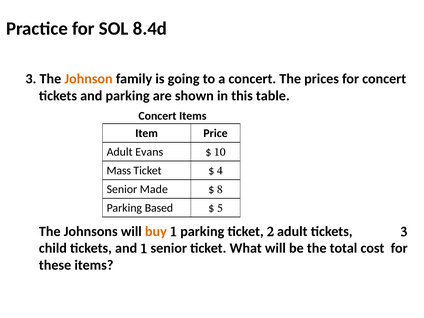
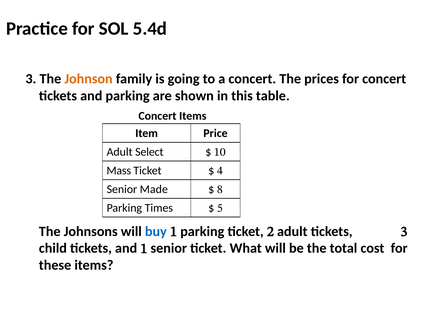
8.4d: 8.4d -> 5.4d (150, 29)
Evans: Evans -> Select (149, 152)
Based: Based -> Times (159, 208)
buy colour: orange -> blue (156, 231)
